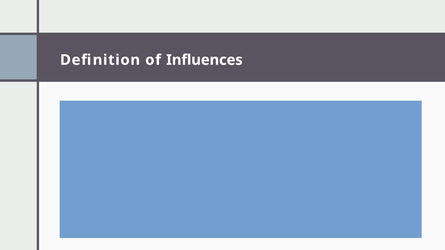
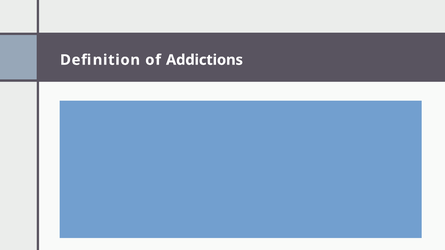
Influences: Influences -> Addictions (204, 60)
